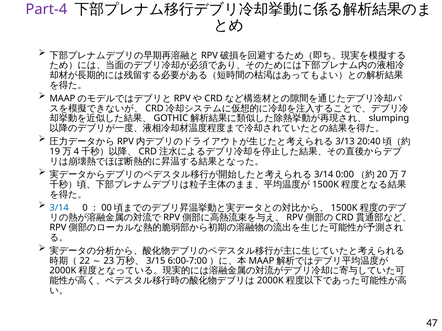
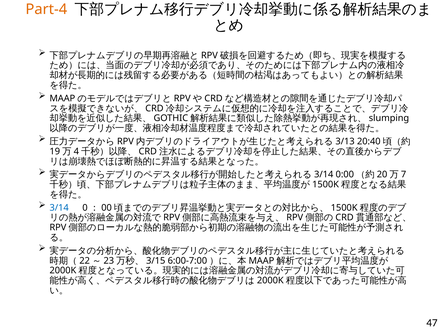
Part-4 colour: purple -> orange (46, 9)
